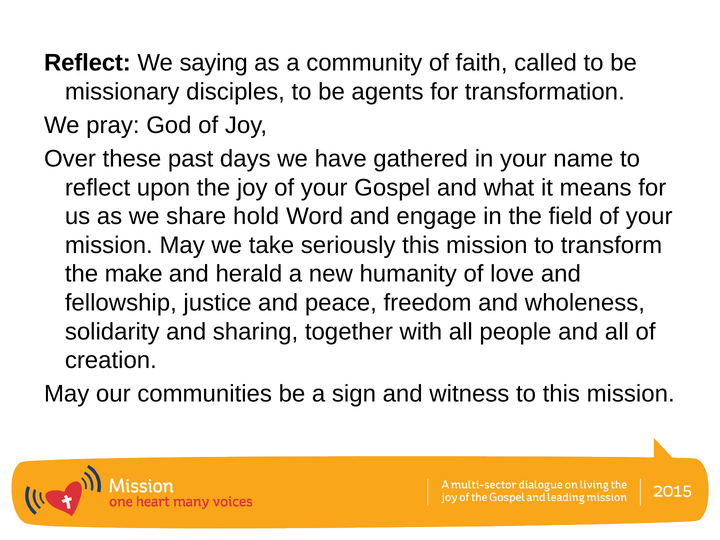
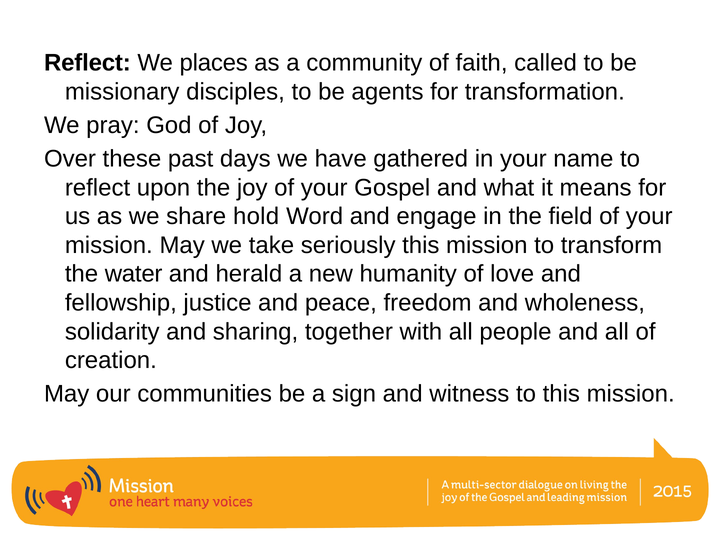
saying: saying -> places (214, 63)
make: make -> water (134, 274)
